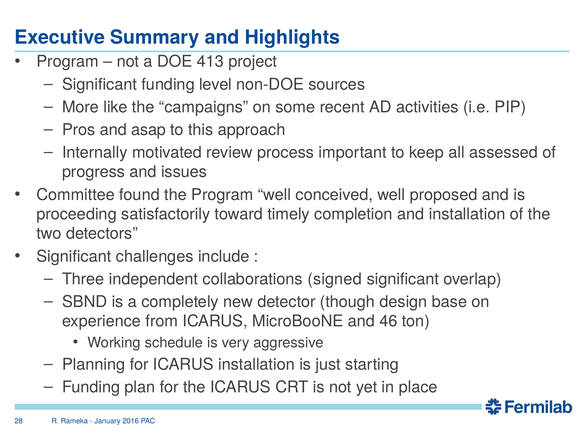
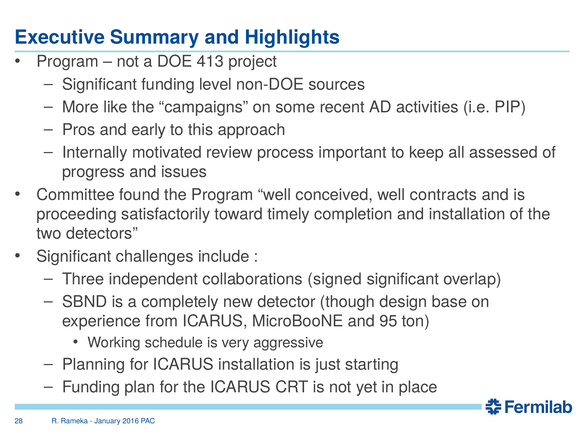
asap: asap -> early (149, 130)
proposed: proposed -> contracts (444, 195)
46: 46 -> 95 (388, 321)
